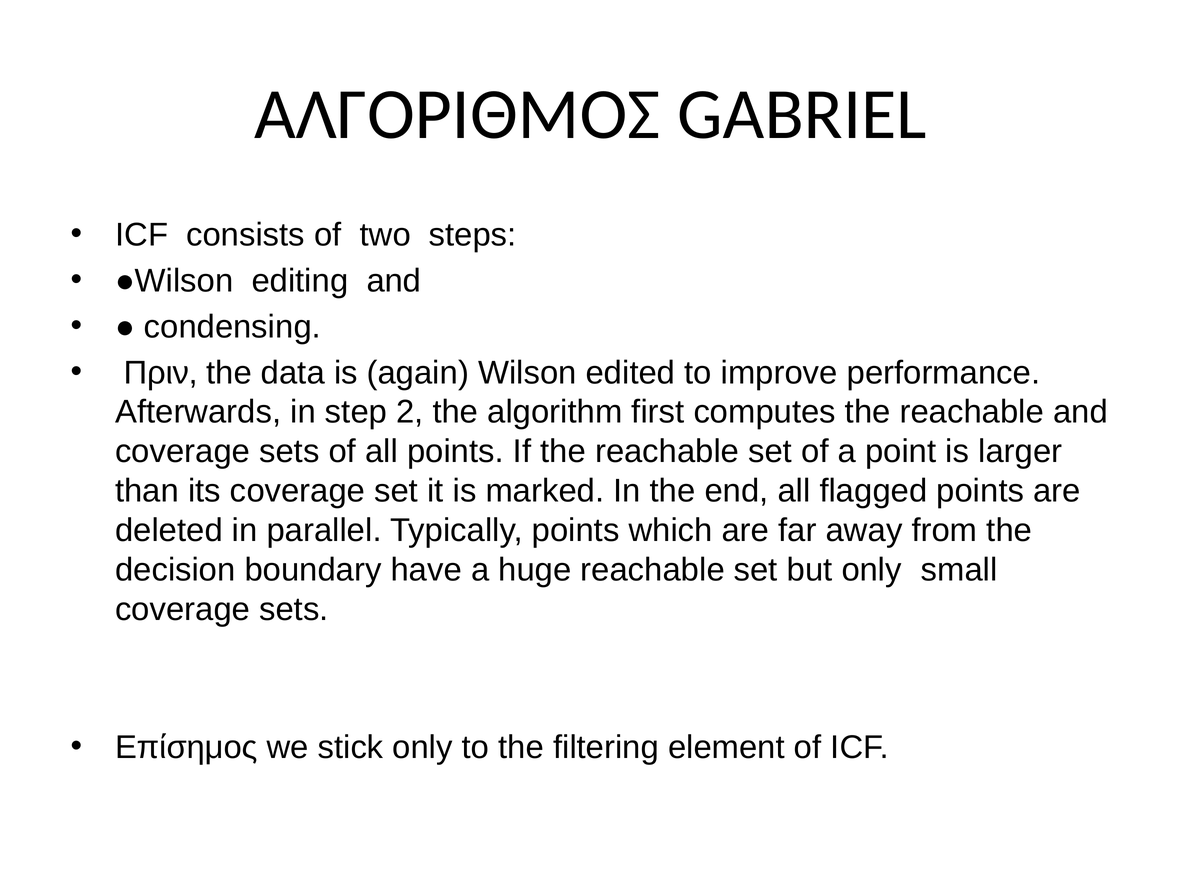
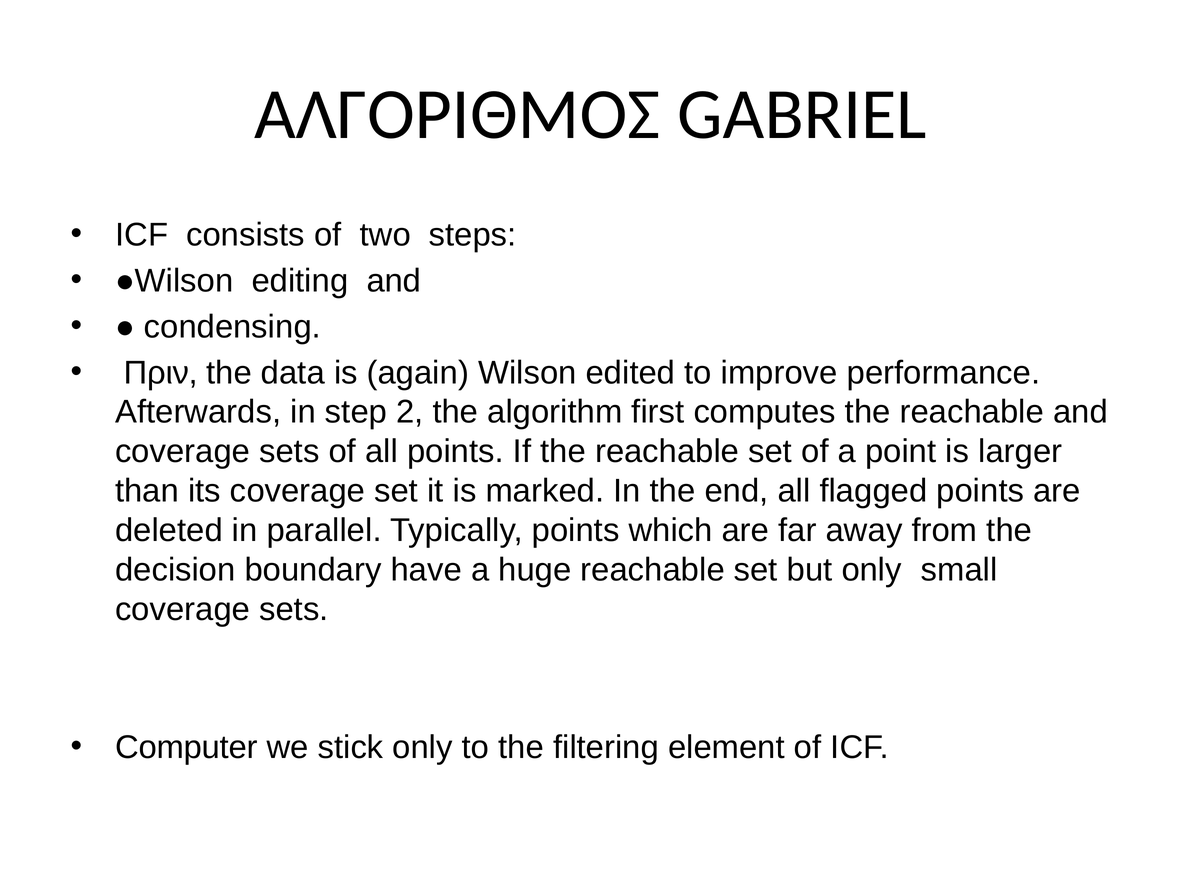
Επίσημος: Επίσημος -> Computer (186, 747)
